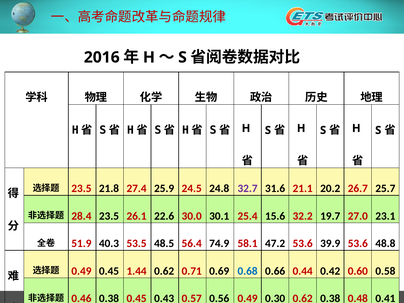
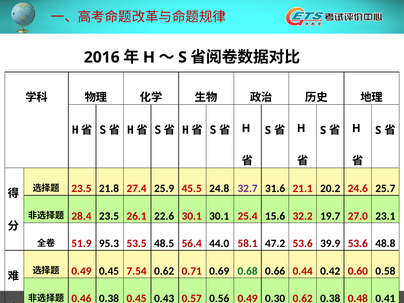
24.5: 24.5 -> 45.5 (192, 189)
26.7: 26.7 -> 24.6 (358, 189)
22.6 30.0: 30.0 -> 30.1 (192, 216)
40.3: 40.3 -> 95.3 (109, 244)
74.9: 74.9 -> 44.0 (219, 244)
1.44: 1.44 -> 7.54 (137, 271)
0.68 colour: blue -> green (248, 271)
